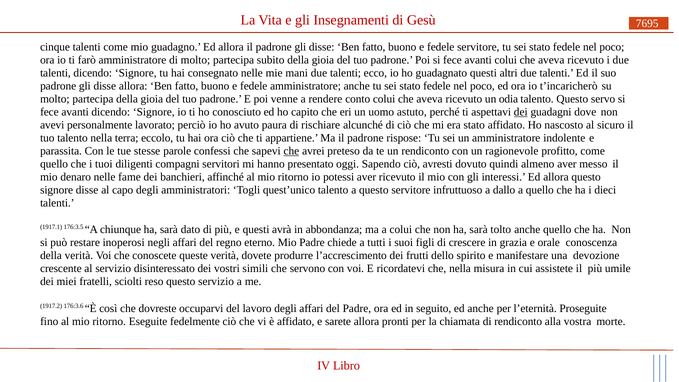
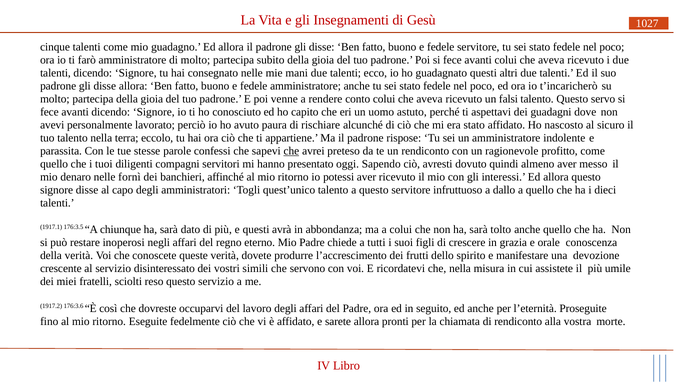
7695: 7695 -> 1027 (647, 23)
odia: odia -> falsi (508, 99)
dei underline: present -> none (521, 112)
fame: fame -> fornì (129, 177)
